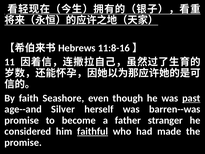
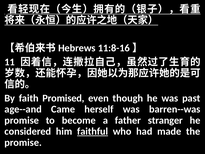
Seashore: Seashore -> Promised (63, 98)
past underline: present -> none (191, 98)
Silver: Silver -> Came (63, 109)
